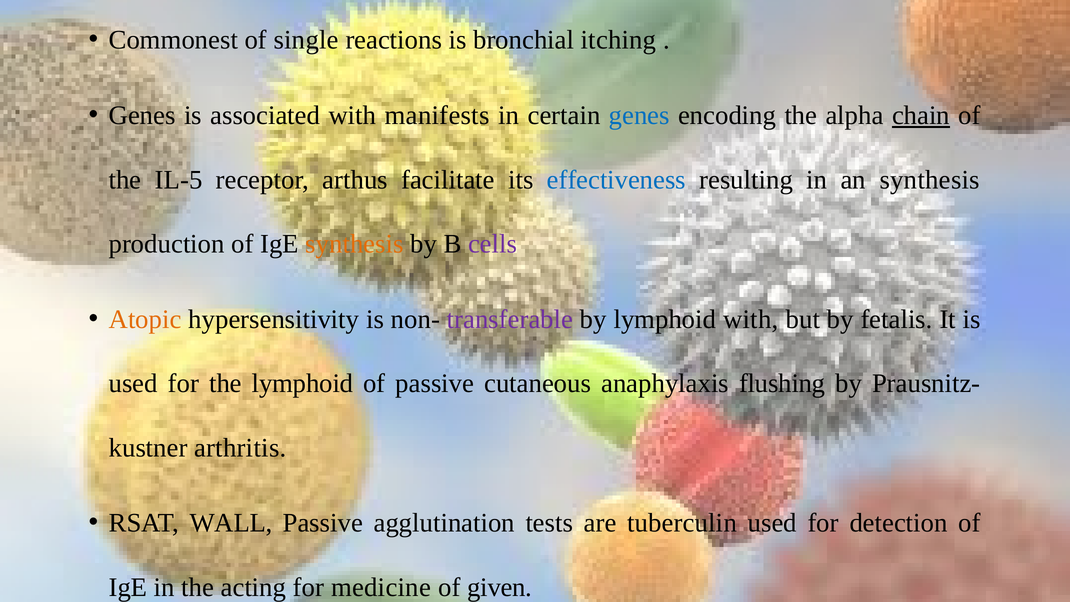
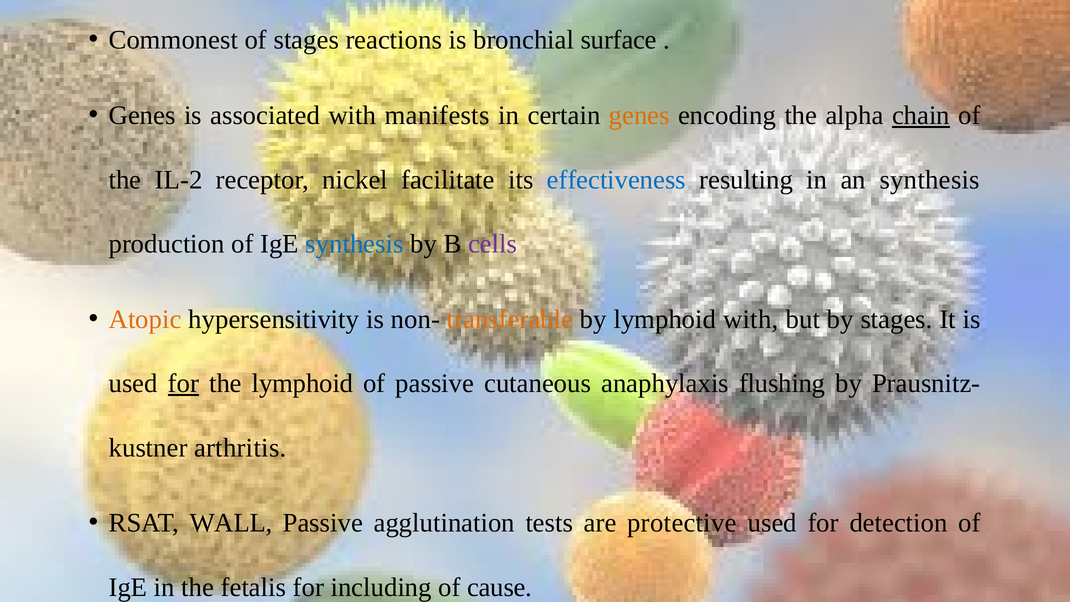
of single: single -> stages (306, 40)
itching: itching -> surface (619, 40)
genes colour: blue -> orange (639, 115)
IL-5: IL-5 -> IL-2 (179, 180)
arthus: arthus -> nickel (355, 180)
synthesis colour: orange -> blue (354, 244)
transferable colour: purple -> orange (510, 319)
by fetalis: fetalis -> stages (897, 319)
for underline: none -> present (183, 383)
tuberculin: tuberculin -> protective (682, 523)
acting: acting -> fetalis (253, 587)
medicine: medicine -> including (381, 587)
given: given -> cause (500, 587)
